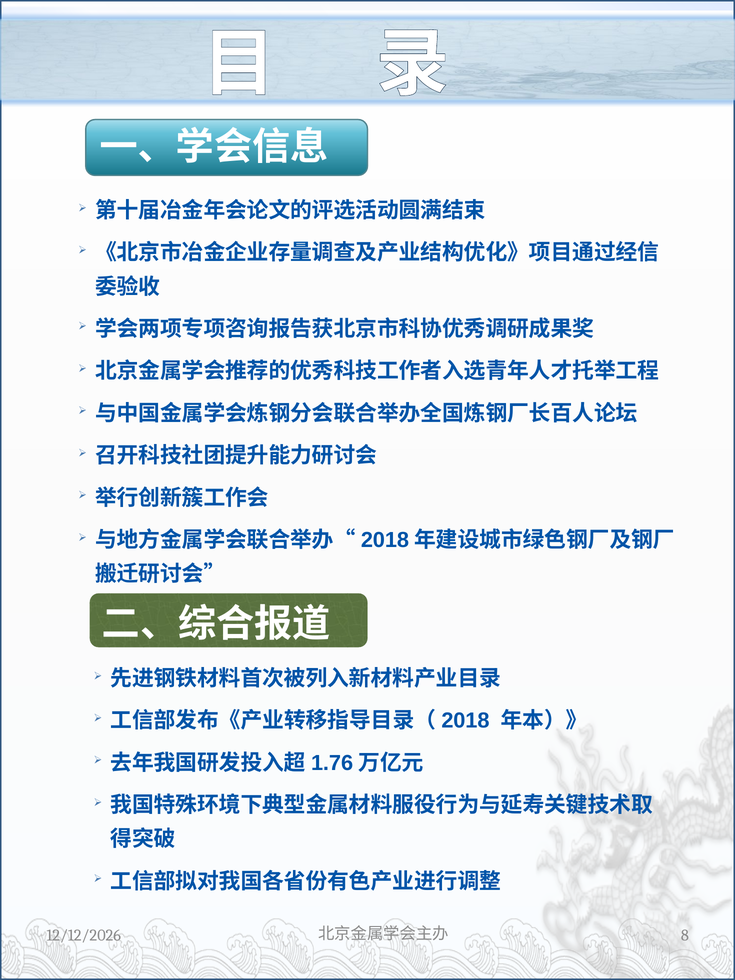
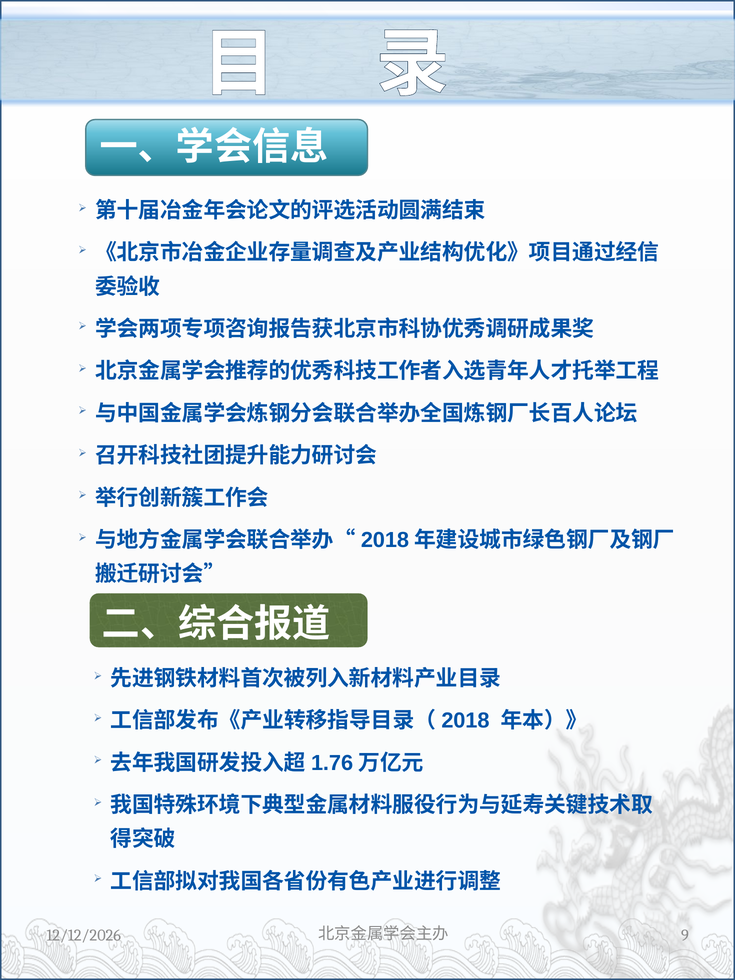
8: 8 -> 9 (685, 936)
